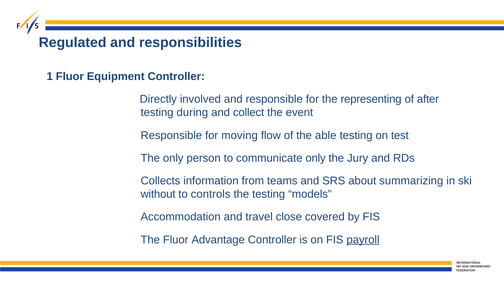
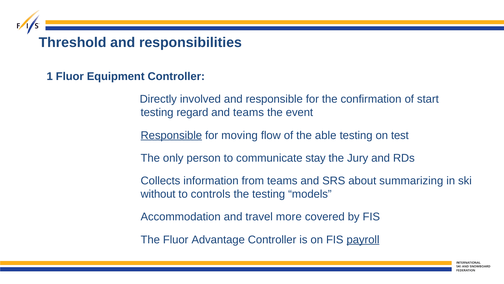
Regulated: Regulated -> Threshold (73, 42)
representing: representing -> confirmation (371, 99)
after: after -> start (428, 99)
during: during -> regard (192, 112)
and collect: collect -> teams (249, 112)
Responsible underline: none -> present (171, 135)
communicate only: only -> stay (316, 158)
close: close -> more (289, 217)
